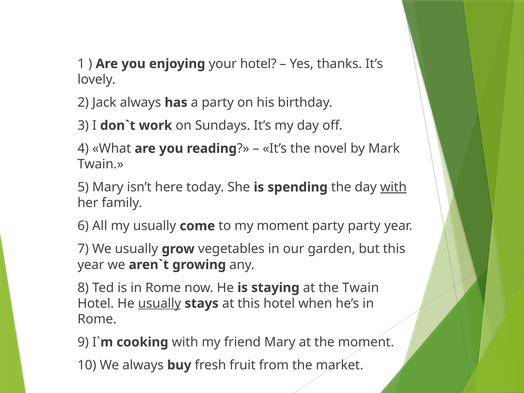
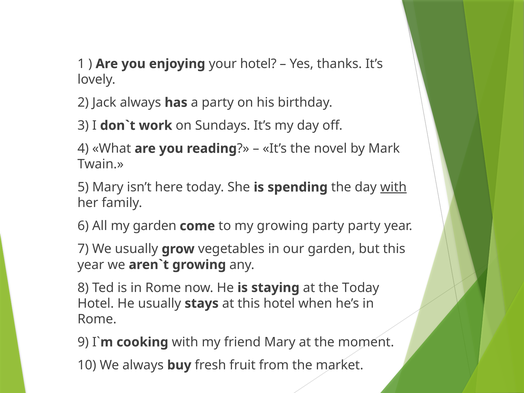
my usually: usually -> garden (155, 226)
my moment: moment -> growing (283, 226)
the Twain: Twain -> Today (361, 288)
usually underline: present -> none (160, 303)
